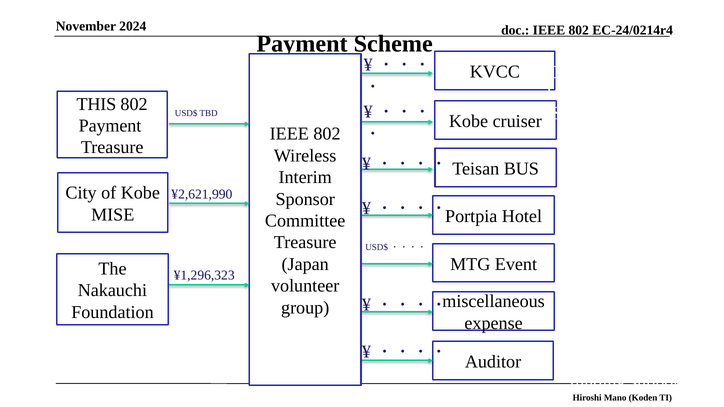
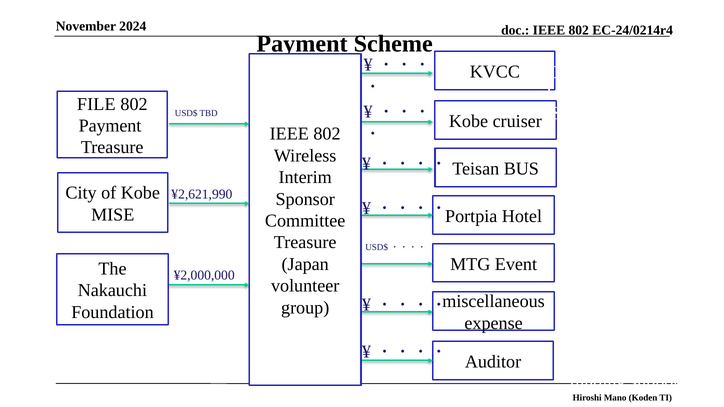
THIS: THIS -> FILE (96, 104)
¥1,296,323: ¥1,296,323 -> ¥2,000,000 (204, 276)
